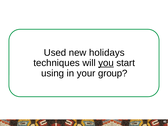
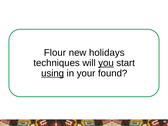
Used: Used -> Flour (55, 53)
using underline: none -> present (53, 73)
group: group -> found (113, 73)
